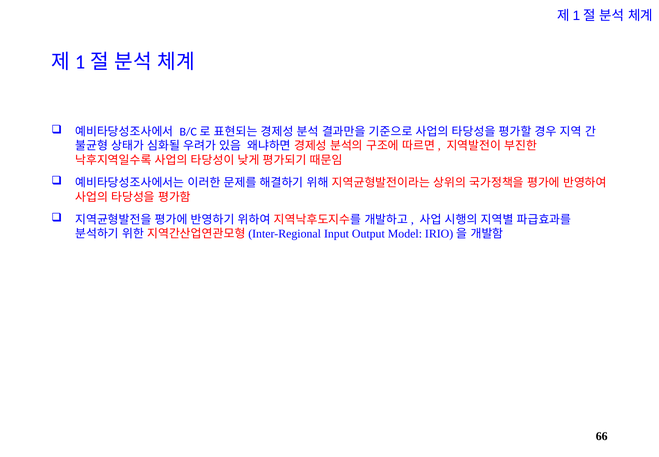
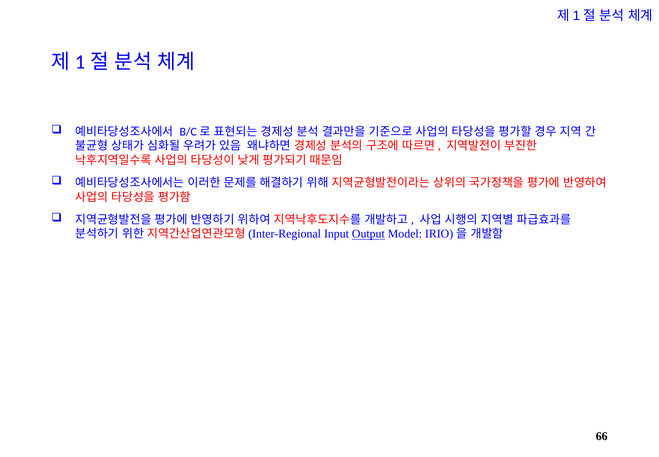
Output underline: none -> present (368, 234)
